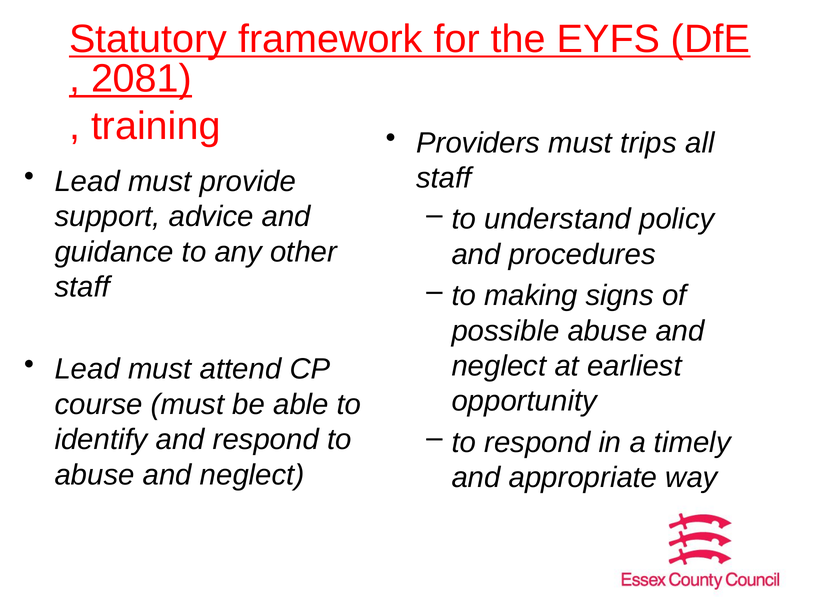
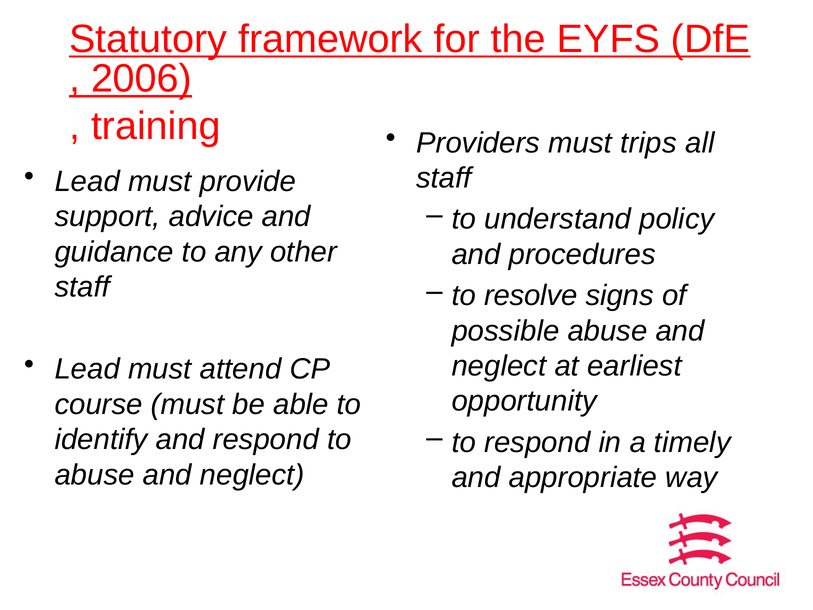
2081: 2081 -> 2006 (142, 79)
making: making -> resolve (531, 295)
